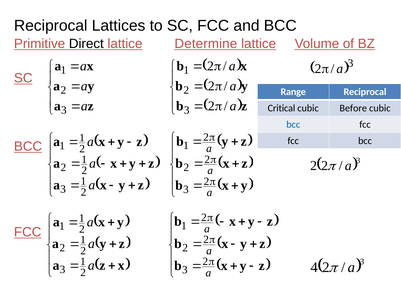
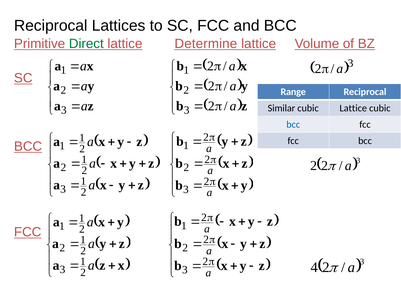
Direct colour: black -> green (86, 44)
Critical: Critical -> Similar (281, 108)
cubic Before: Before -> Lattice (353, 108)
